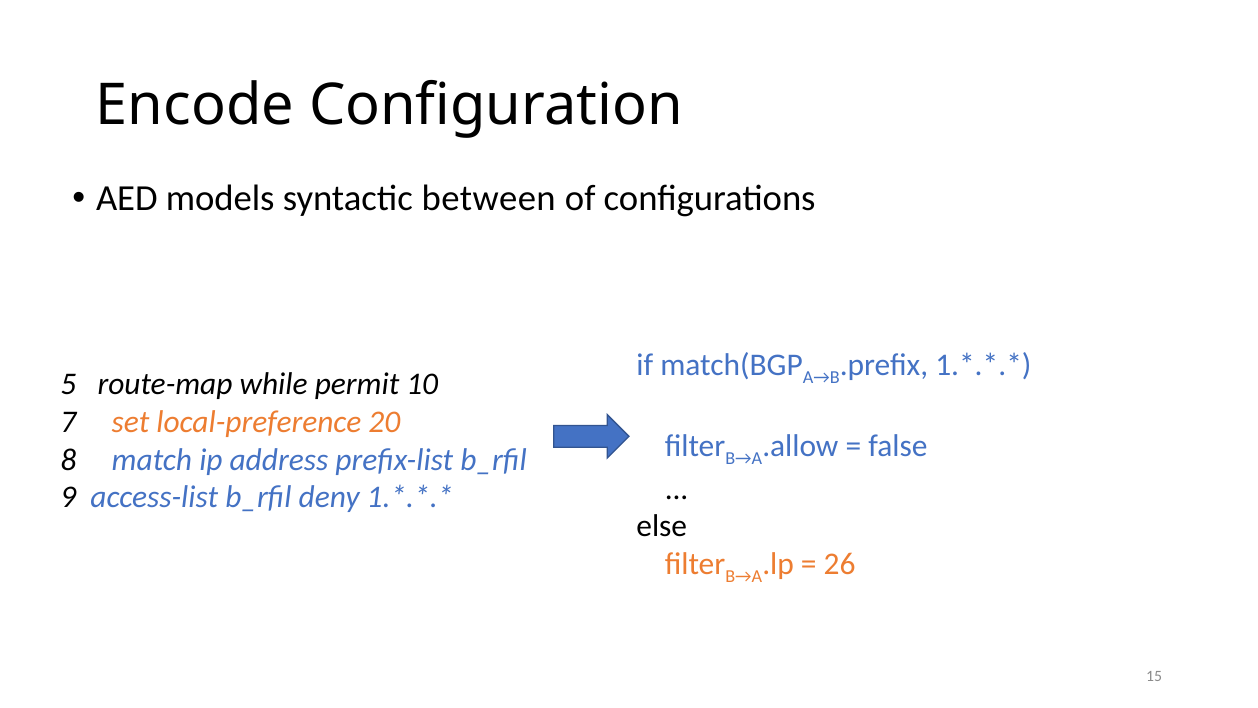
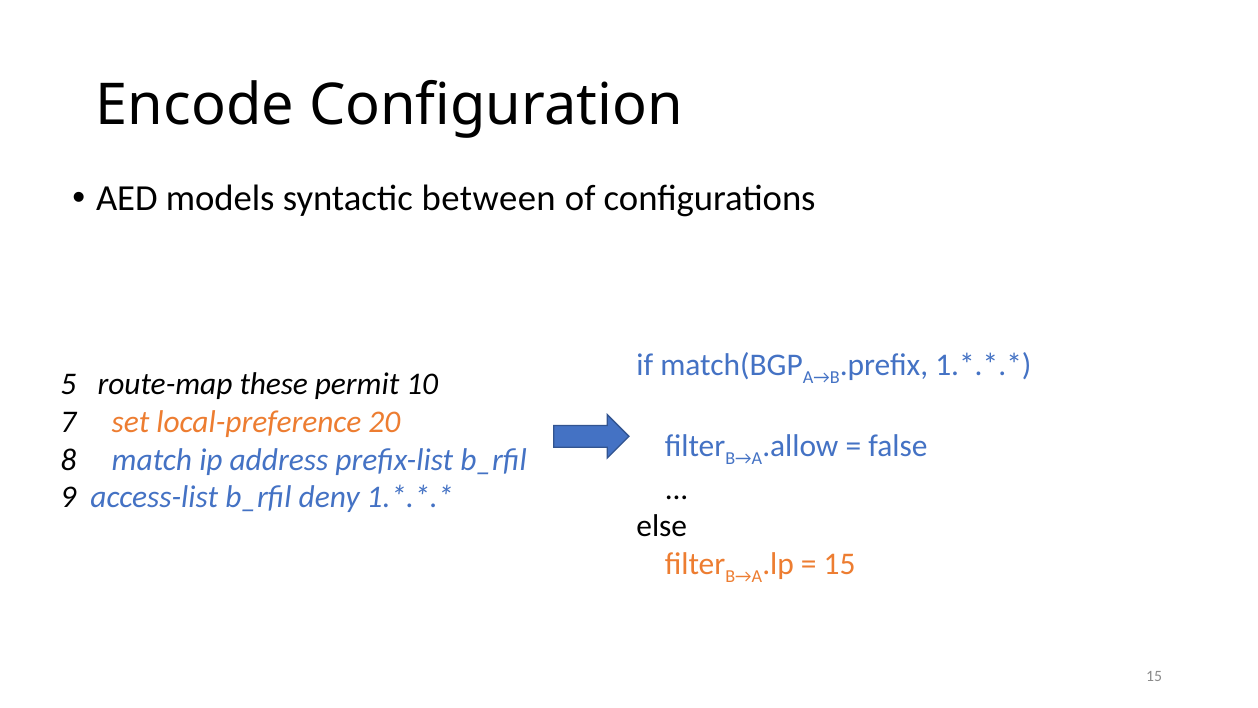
while: while -> these (274, 384)
26: 26 -> 15 (840, 564)
